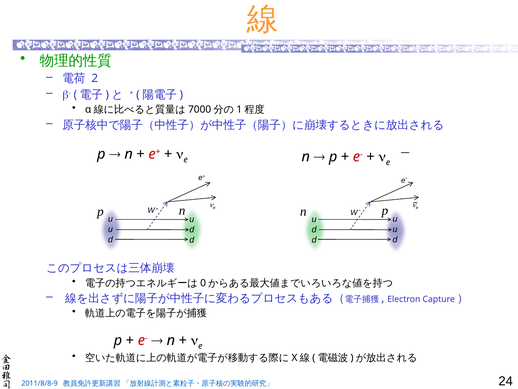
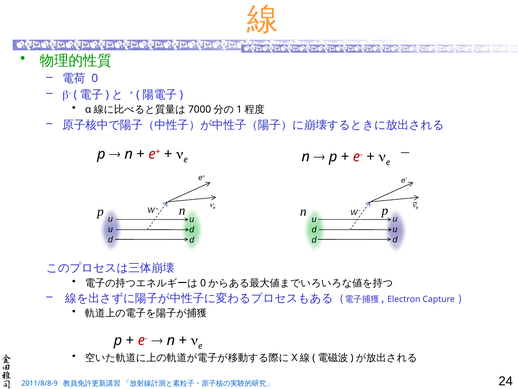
2: 2 -> 0 (95, 78)
